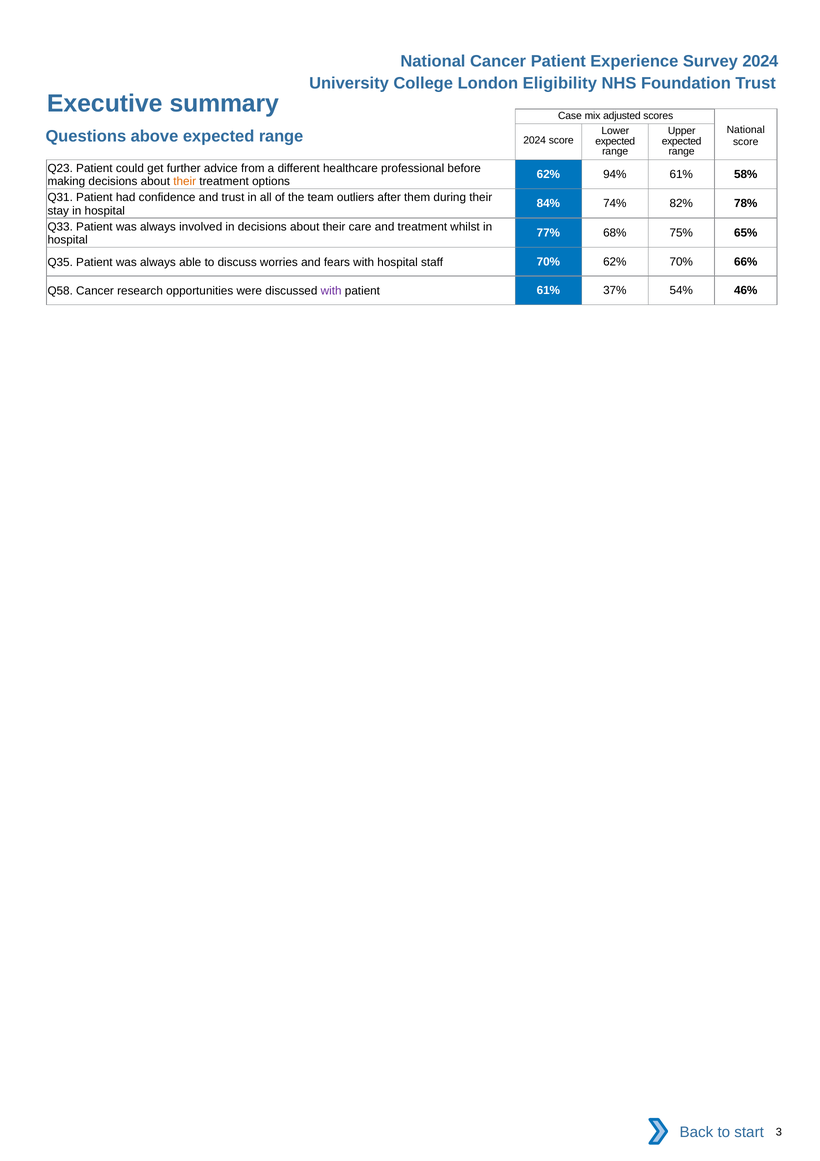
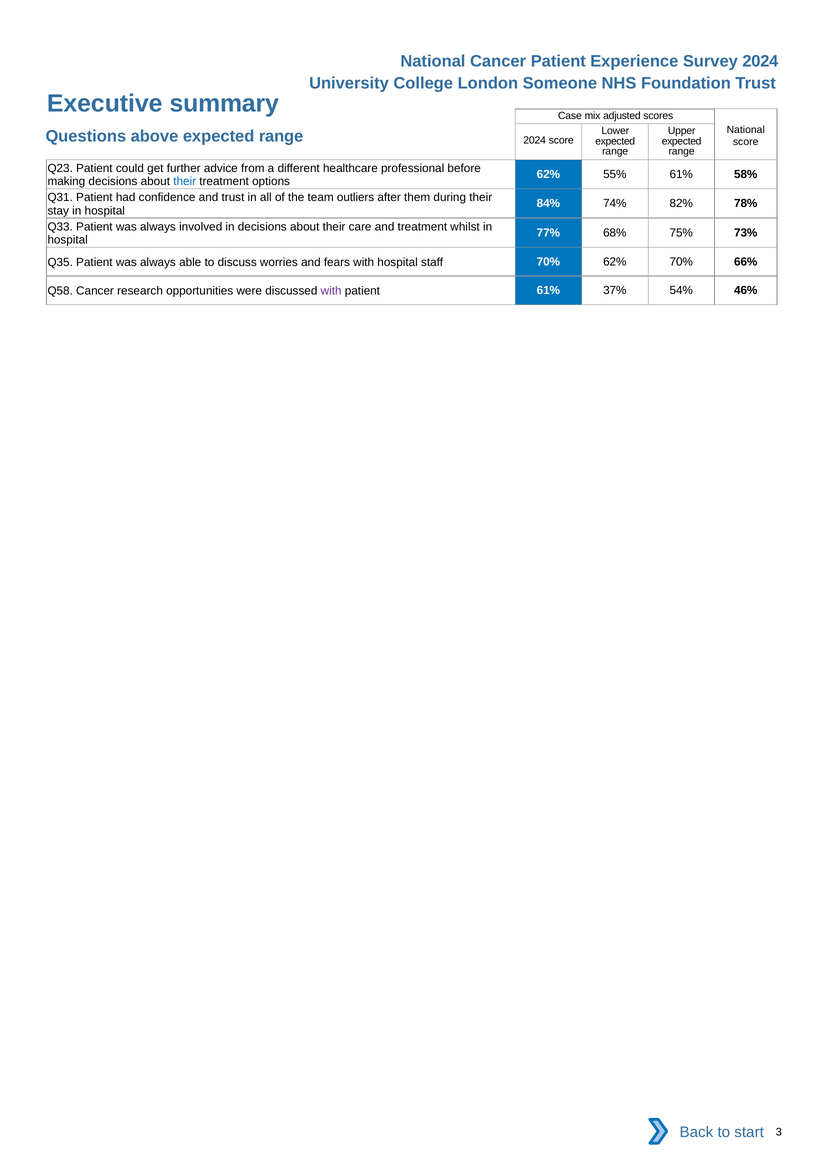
Eligibility: Eligibility -> Someone (560, 83)
94%: 94% -> 55% (615, 174)
their colour: orange -> blue (185, 181)
65%: 65% -> 73% (746, 233)
